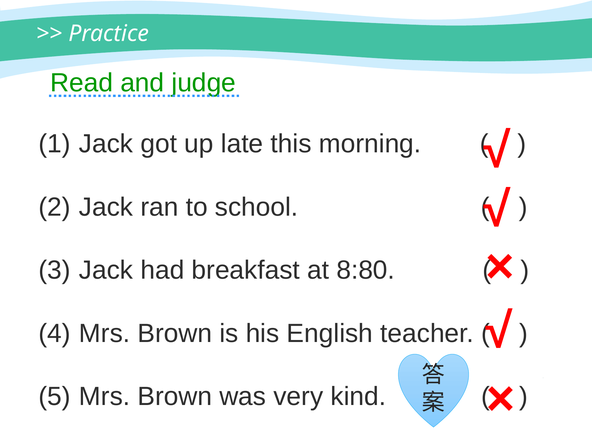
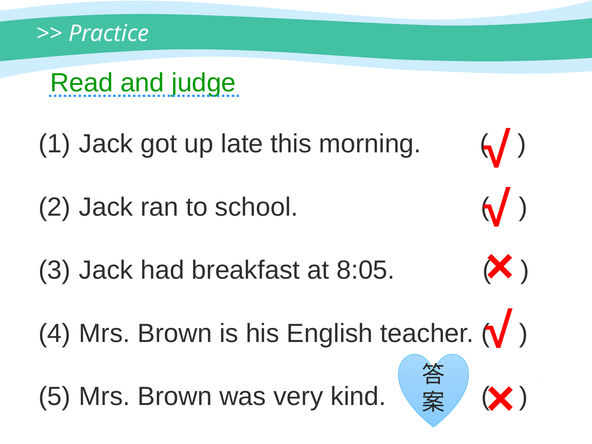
8:80: 8:80 -> 8:05 (366, 270)
